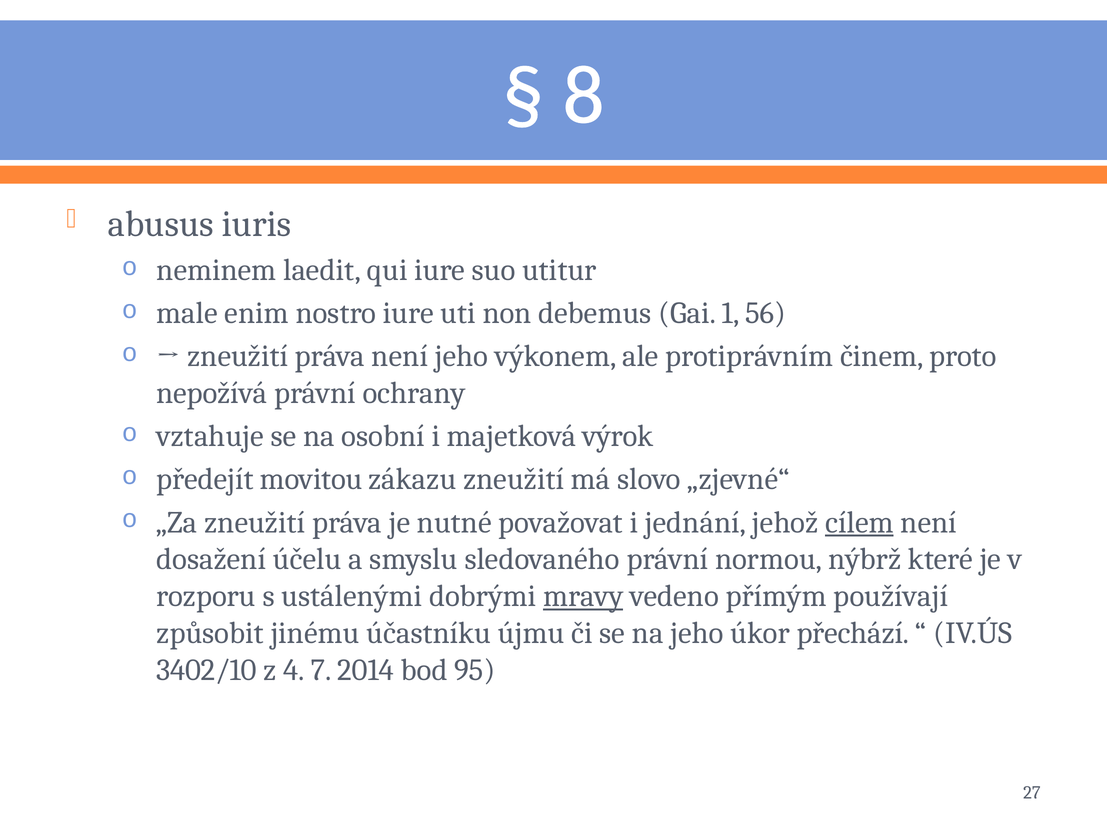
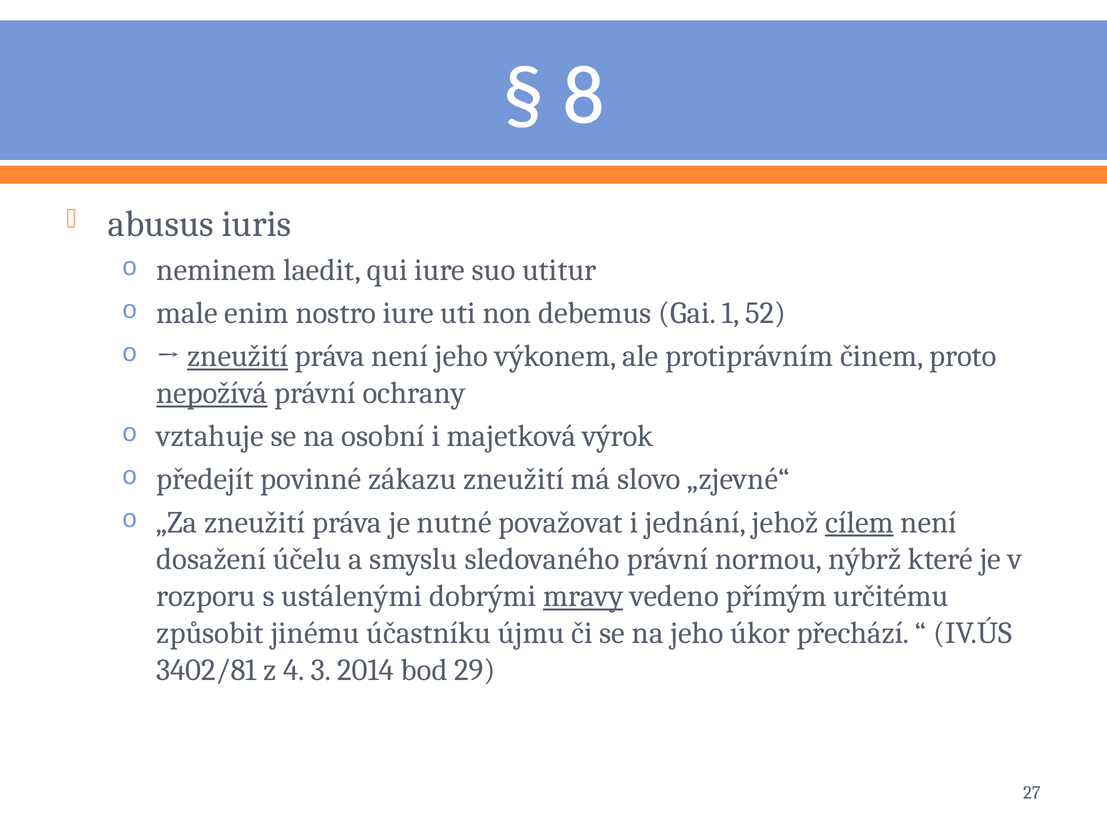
56: 56 -> 52 (765, 313)
zneužití underline: none -> present (238, 356)
nepožívá underline: none -> present (212, 393)
movitou: movitou -> povinné (311, 479)
používají: používají -> určitému (891, 596)
3402/10: 3402/10 -> 3402/81 (206, 670)
7: 7 -> 3 (321, 670)
95: 95 -> 29 (475, 670)
